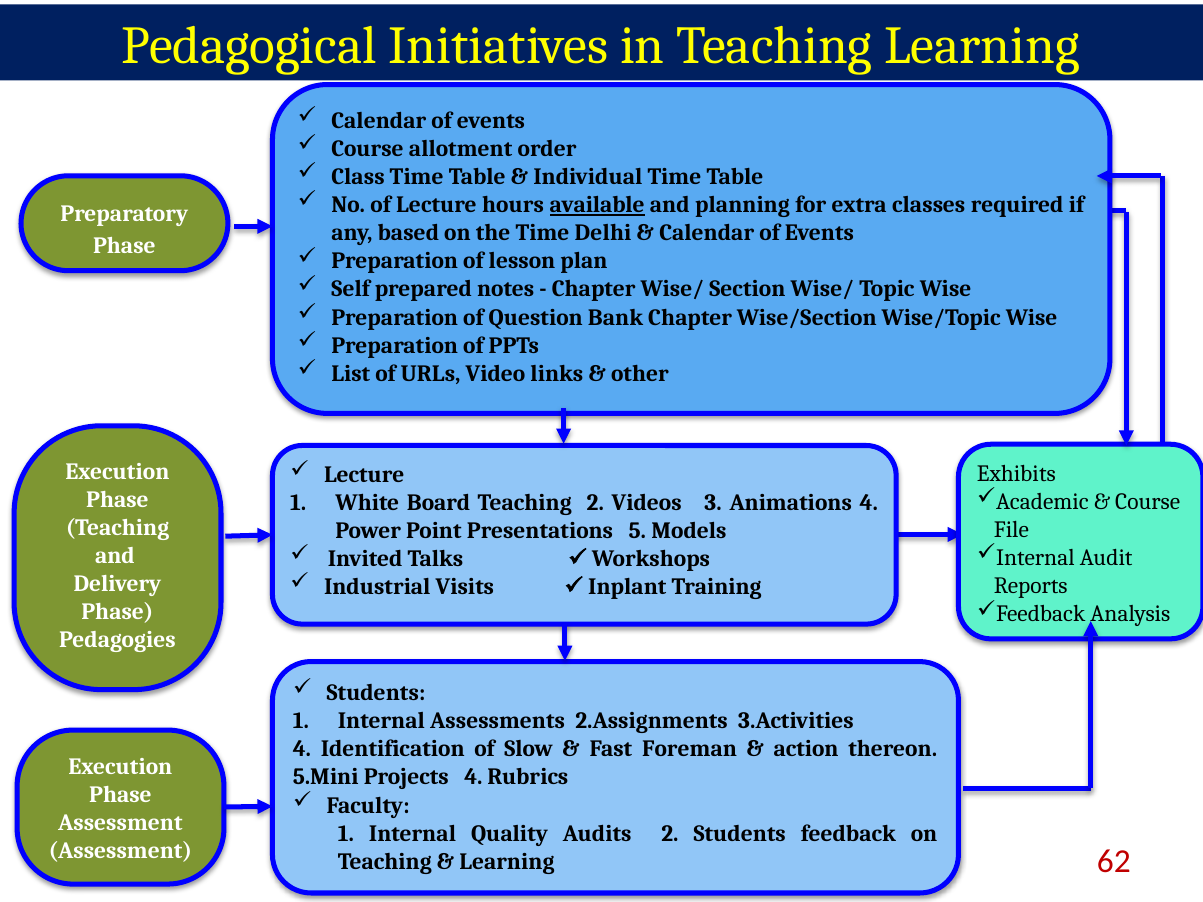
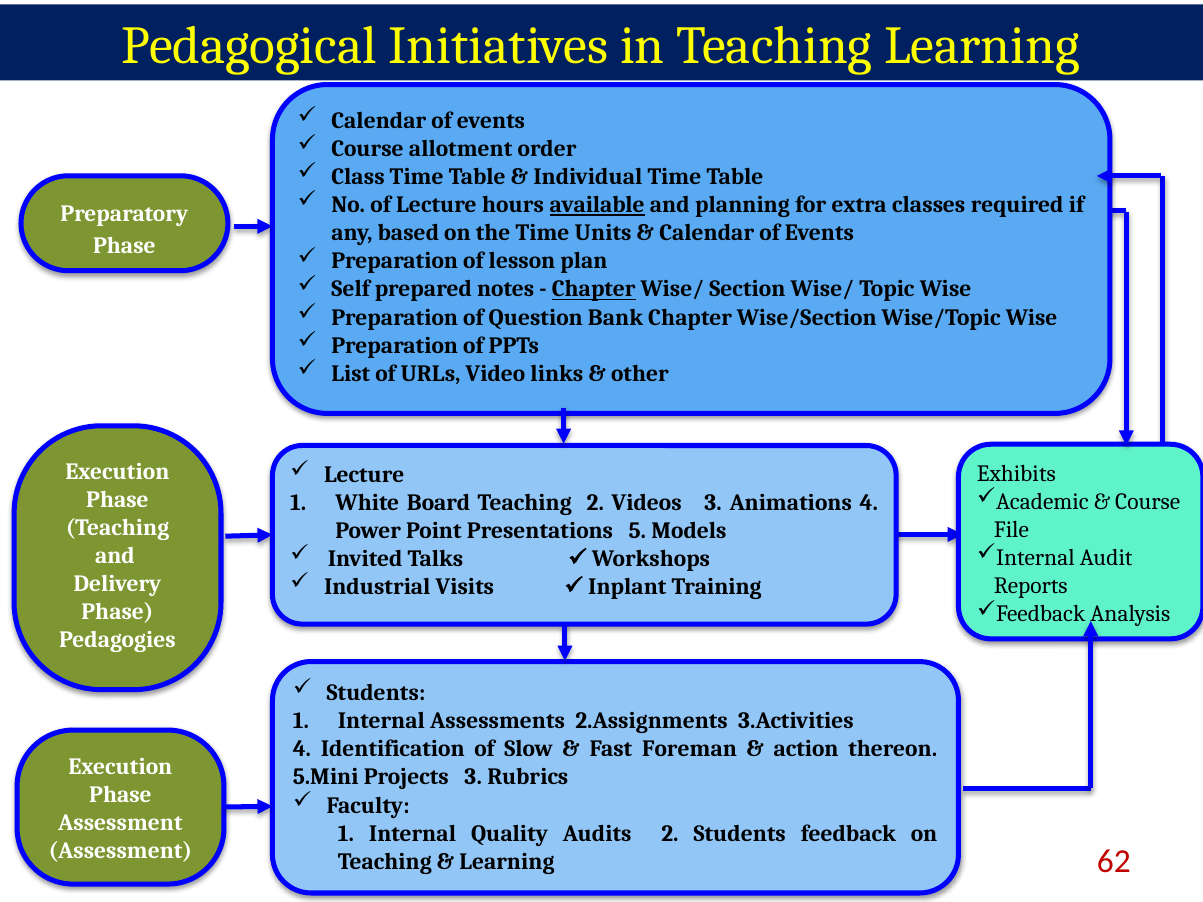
Delhi: Delhi -> Units (603, 233)
Chapter underline: none -> present (594, 289)
Projects 4: 4 -> 3 (473, 777)
